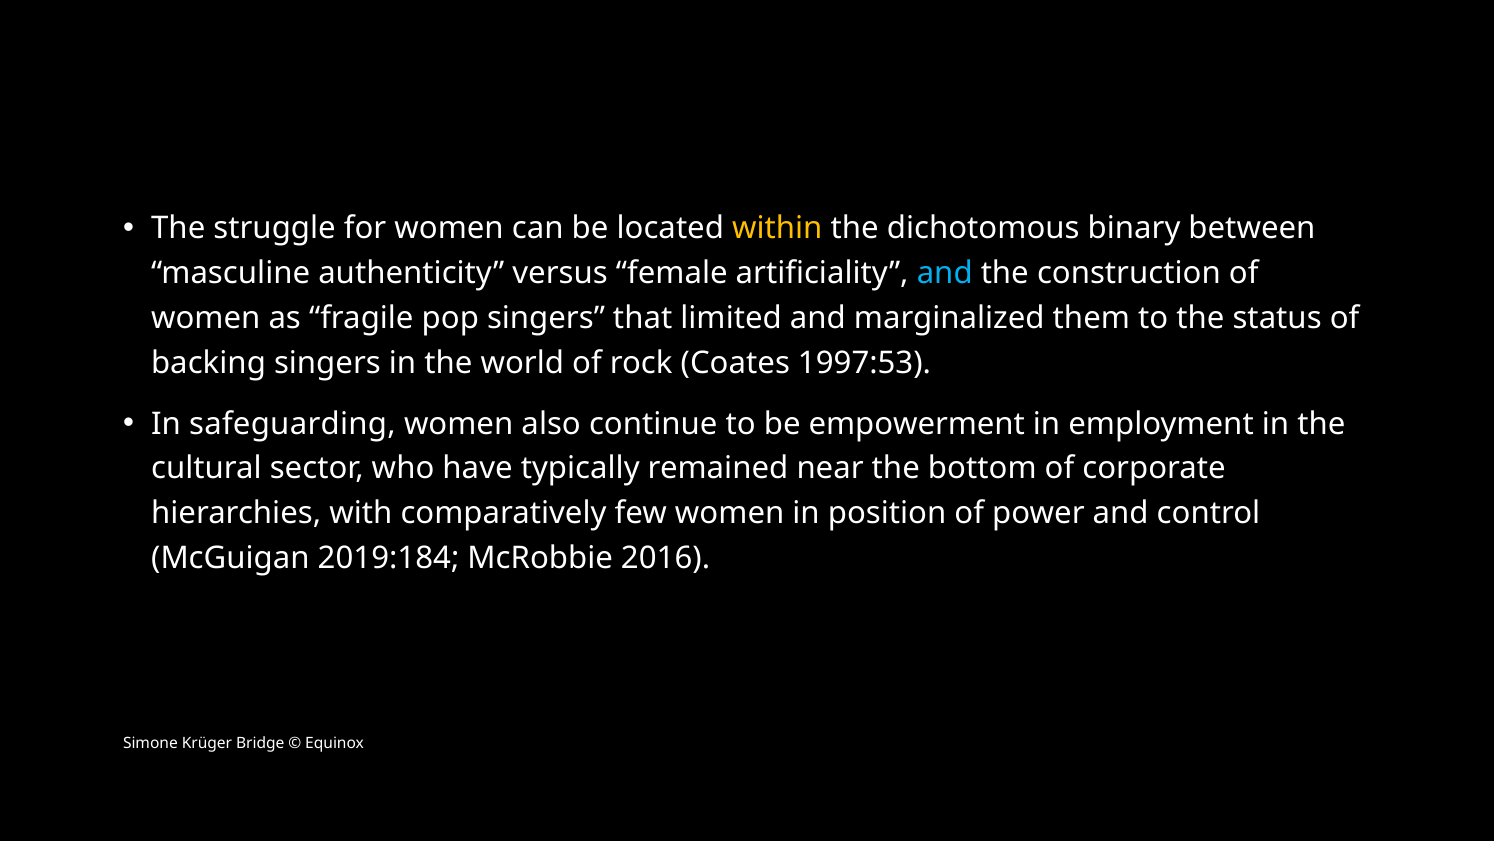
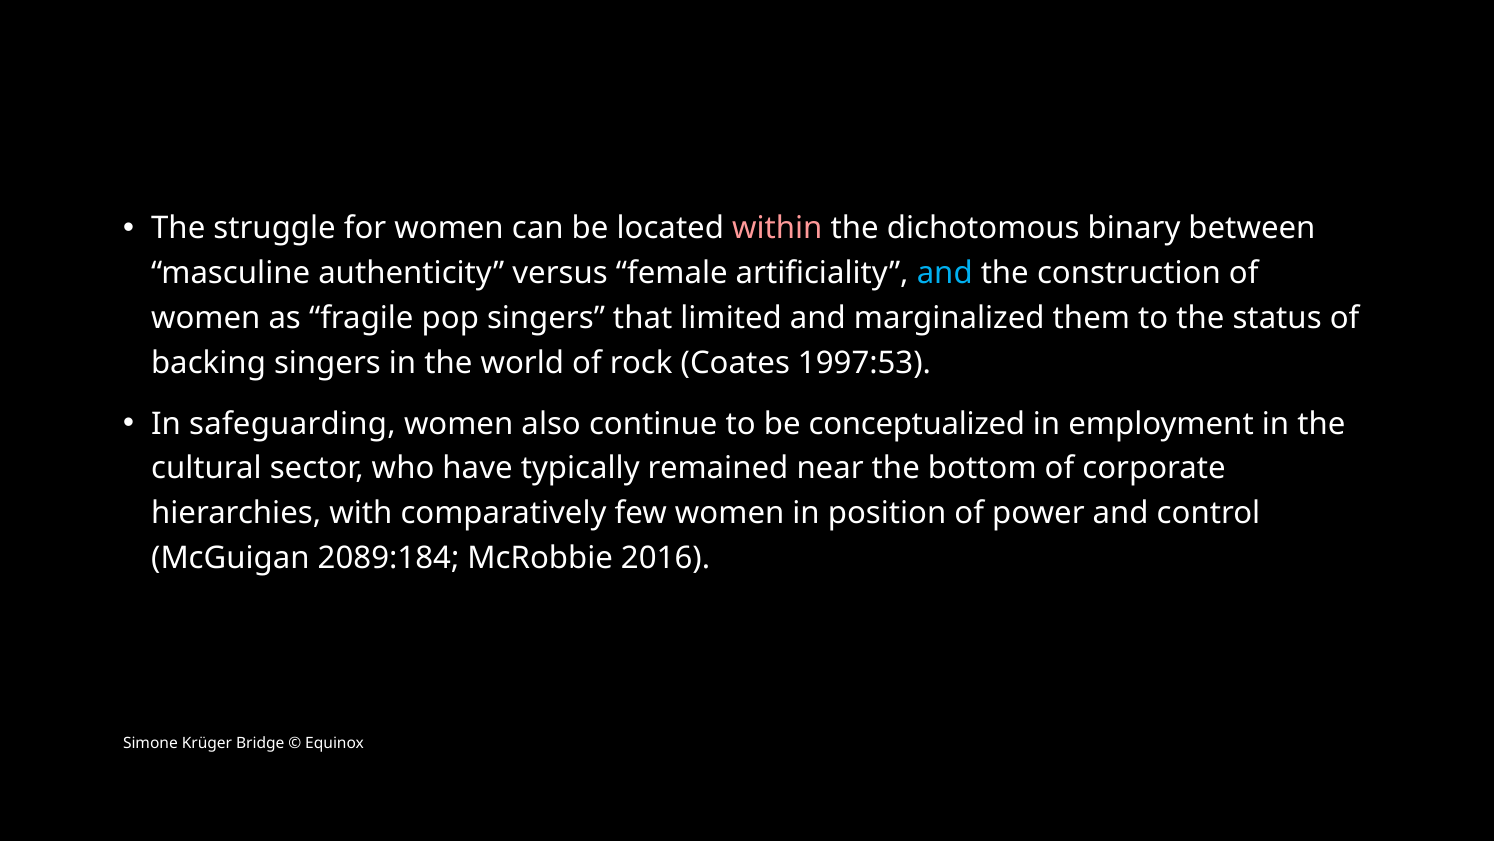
within colour: yellow -> pink (777, 228)
empowerment: empowerment -> conceptualized (917, 423)
2019:184: 2019:184 -> 2089:184 (389, 558)
